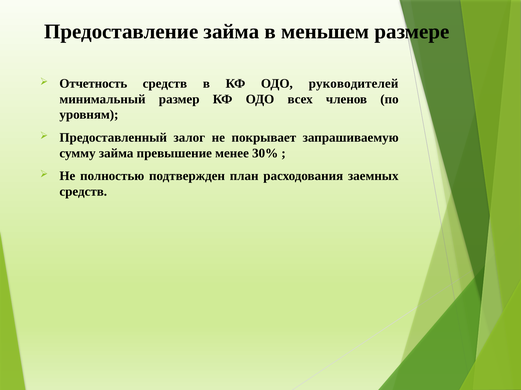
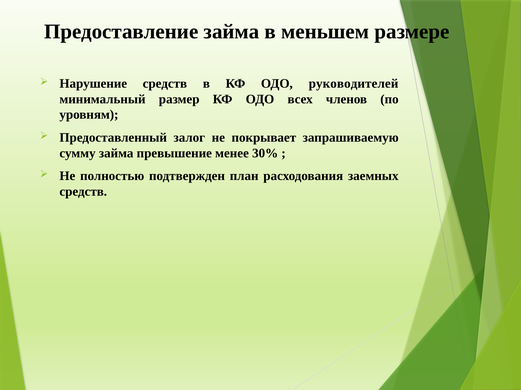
Отчетность: Отчетность -> Нарушение (93, 84)
